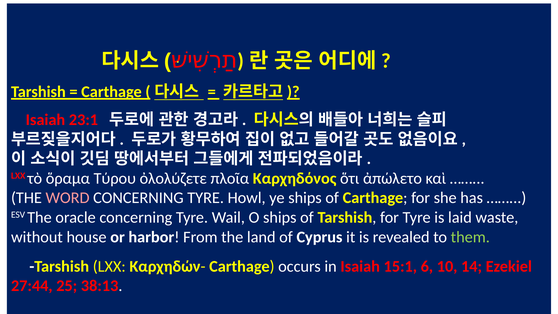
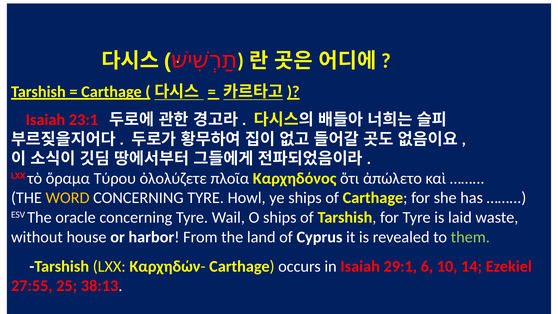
WORD colour: pink -> yellow (68, 198)
15:1: 15:1 -> 29:1 (400, 266)
27:44: 27:44 -> 27:55 (32, 286)
